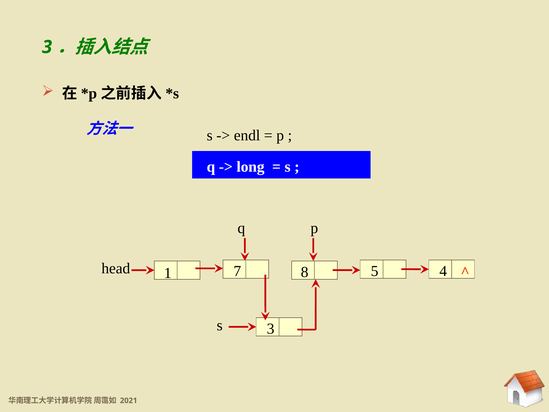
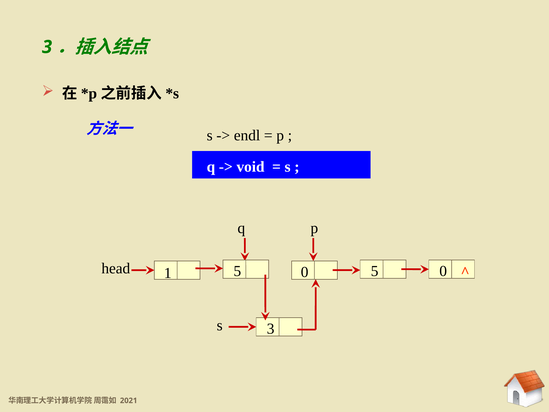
long: long -> void (251, 167)
head 8: 8 -> 0 (305, 272)
5 4: 4 -> 0 (443, 271)
1 7: 7 -> 5 (237, 271)
